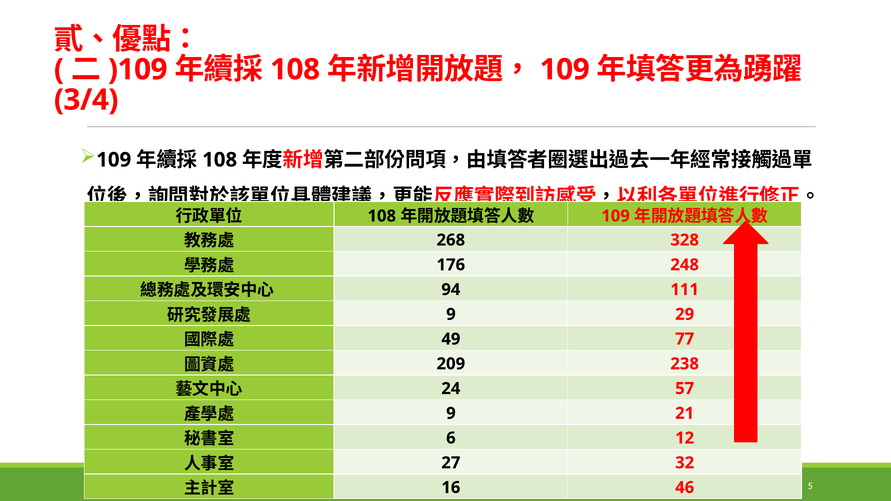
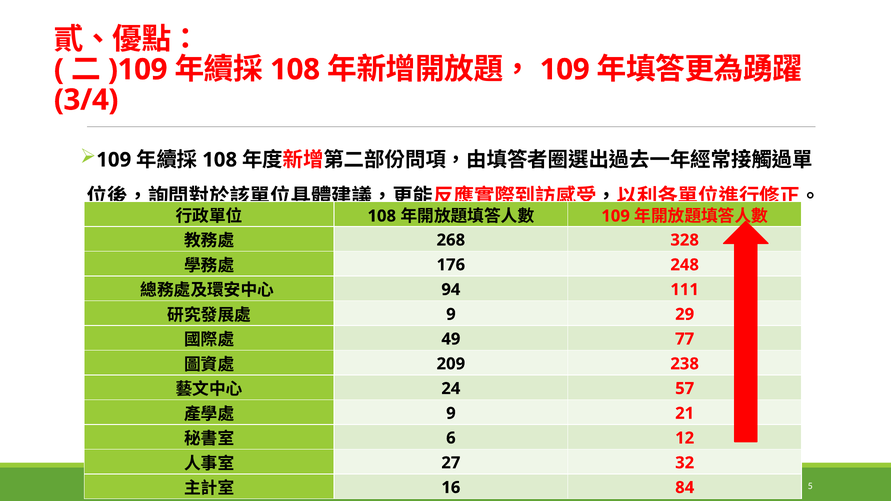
46: 46 -> 84 (685, 488)
